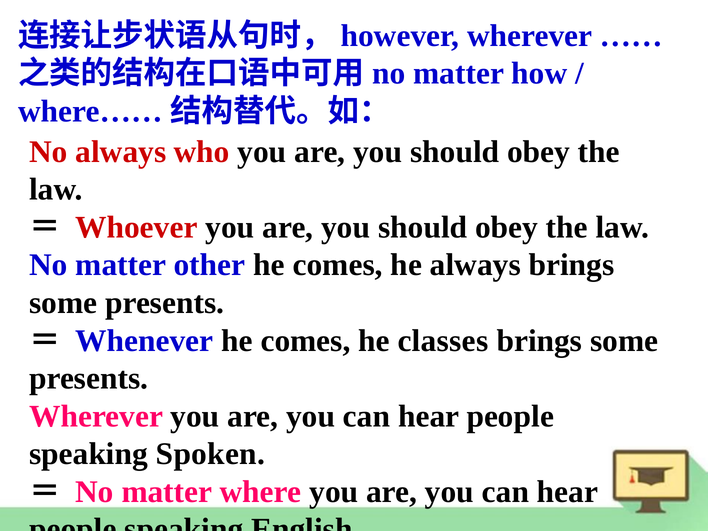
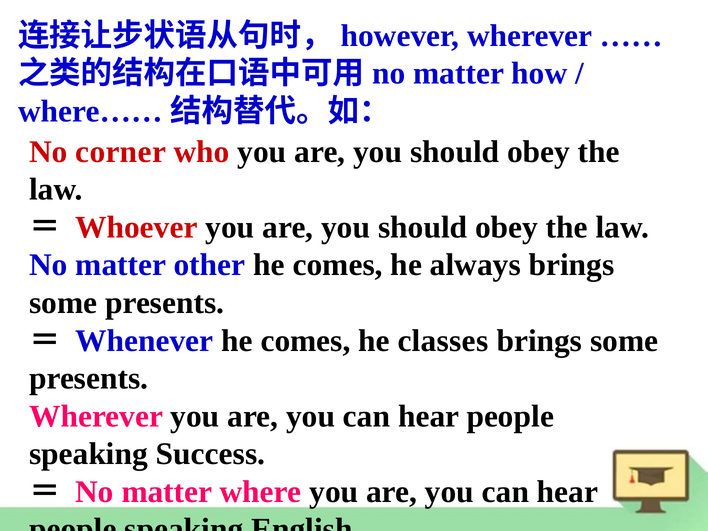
No always: always -> corner (121, 152)
Spoken: Spoken -> Success (211, 454)
